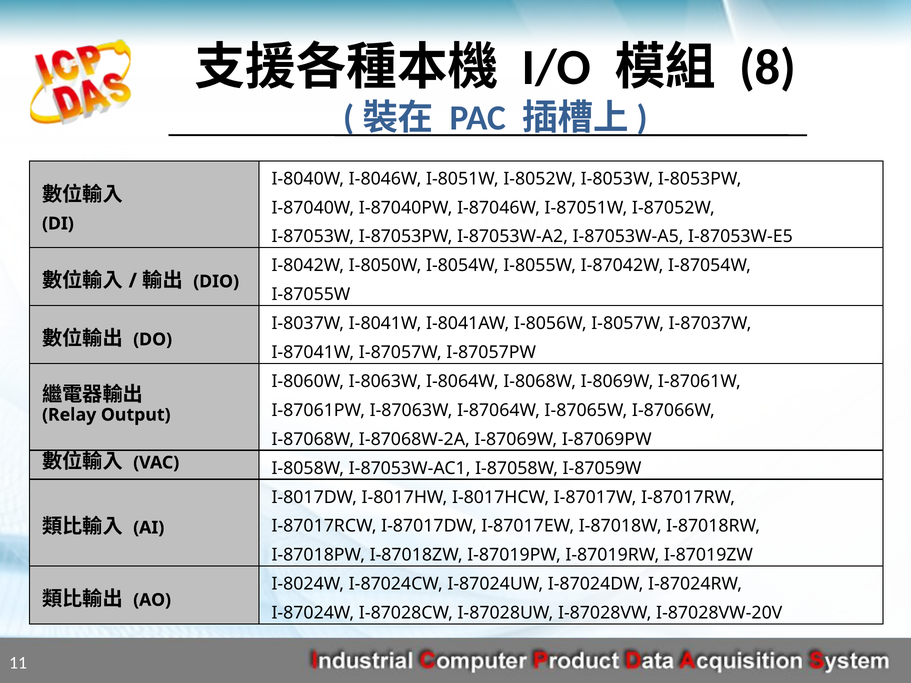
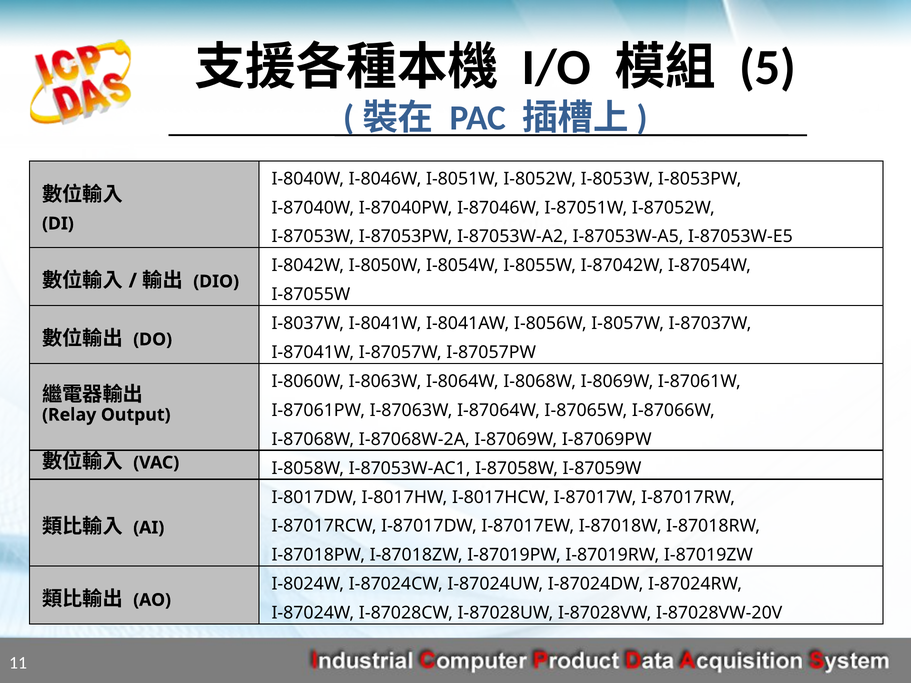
8: 8 -> 5 (768, 68)
